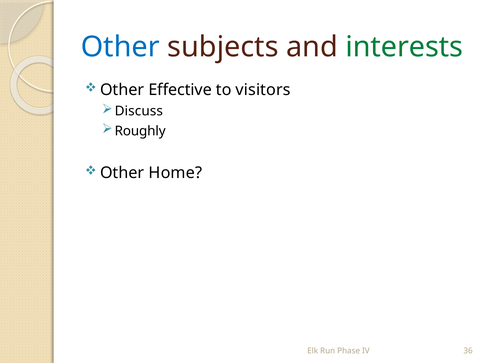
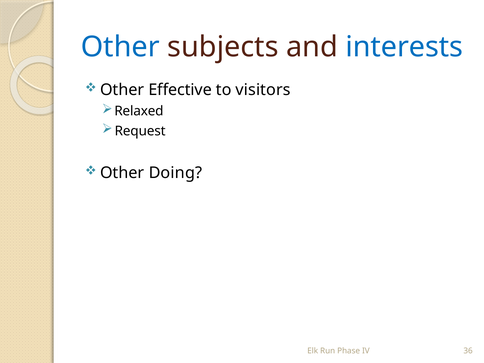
interests colour: green -> blue (404, 47)
Discuss: Discuss -> Relaxed (139, 111)
Roughly: Roughly -> Request (140, 131)
Home: Home -> Doing (175, 173)
